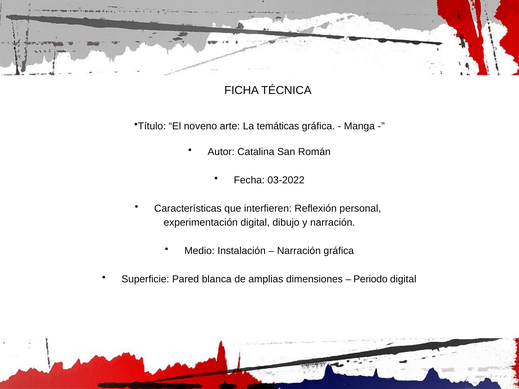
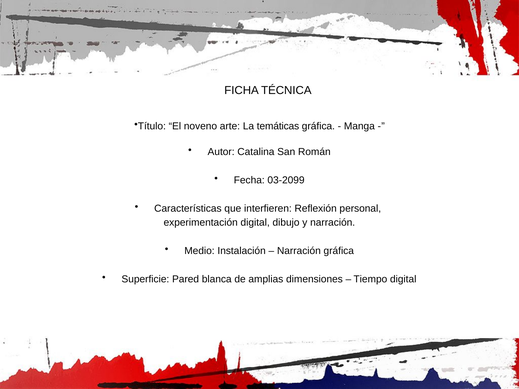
03-2022: 03-2022 -> 03-2099 (286, 180)
Periodo: Periodo -> Tiempo (370, 279)
